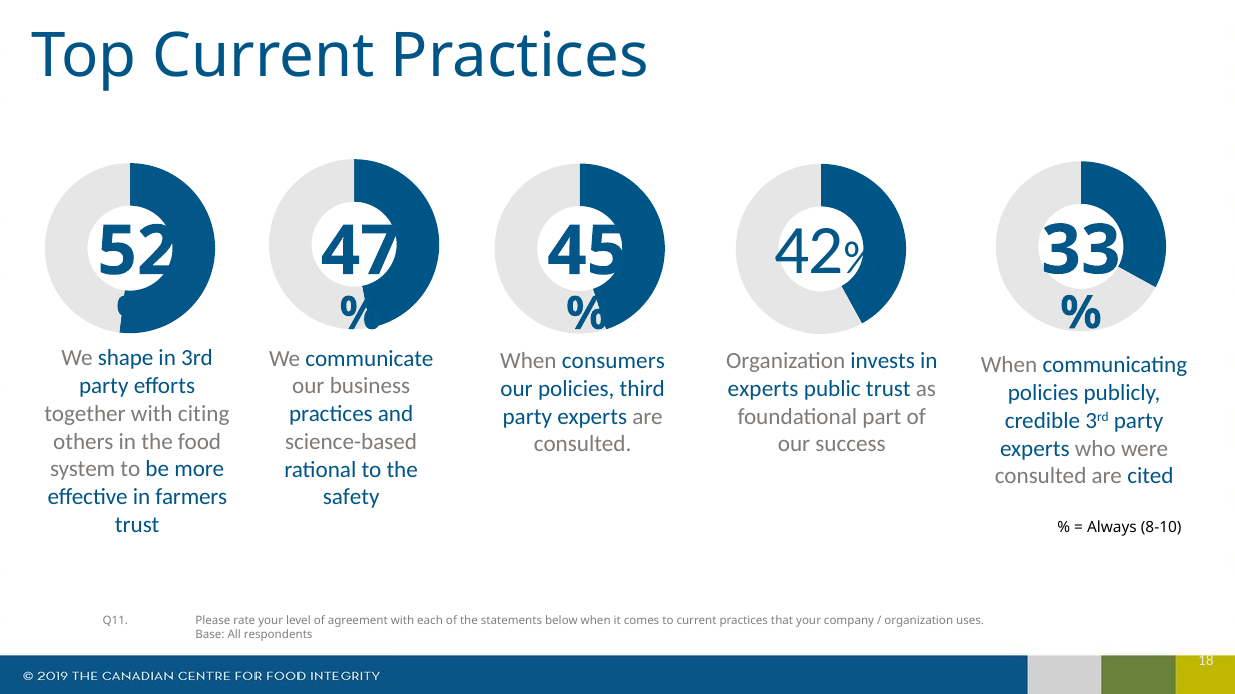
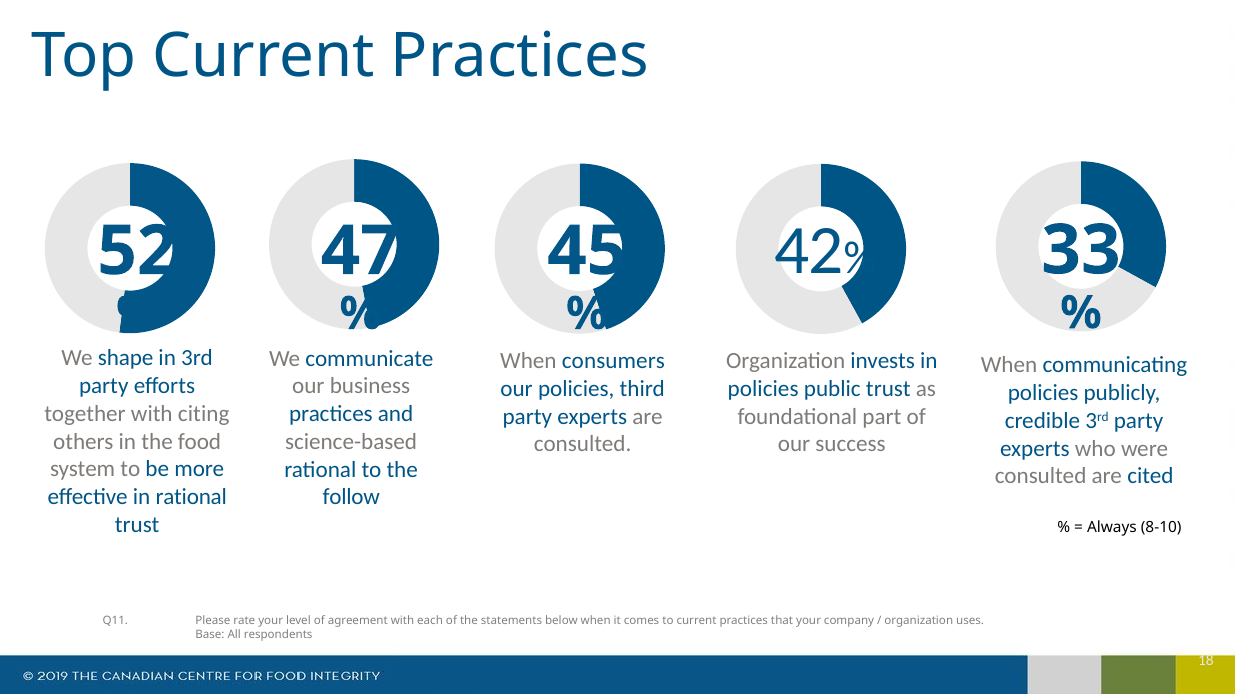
experts: experts -> policies (763, 389)
in farmers: farmers -> rational (191, 498)
safety: safety -> follow (351, 498)
